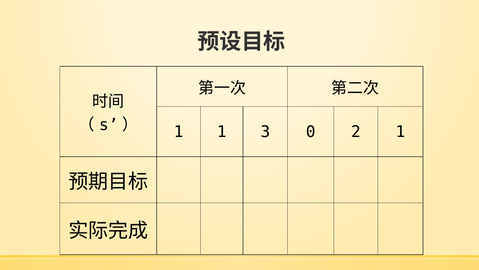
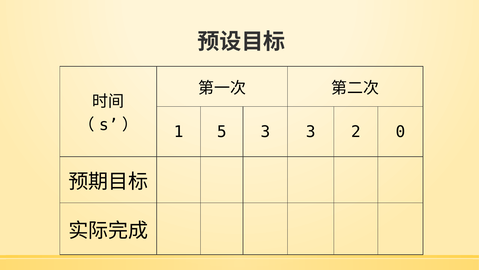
1 1: 1 -> 5 (222, 132)
3 0: 0 -> 3 (311, 132)
2 1: 1 -> 0 (400, 132)
